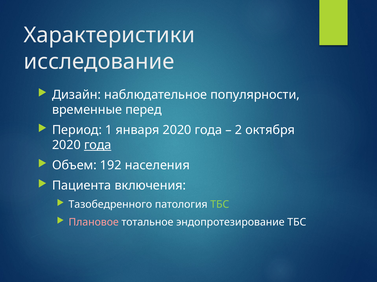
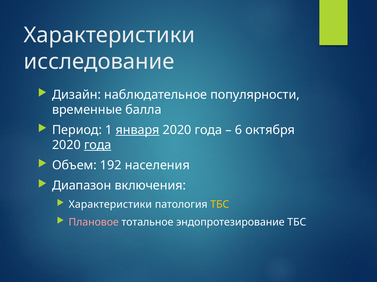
перед: перед -> балла (143, 110)
января underline: none -> present (138, 130)
2: 2 -> 6 (238, 130)
Пациента: Пациента -> Диапазон (82, 186)
Тазобедренного: Тазобедренного -> Характеристики (110, 205)
ТБС colour: light green -> yellow (220, 205)
